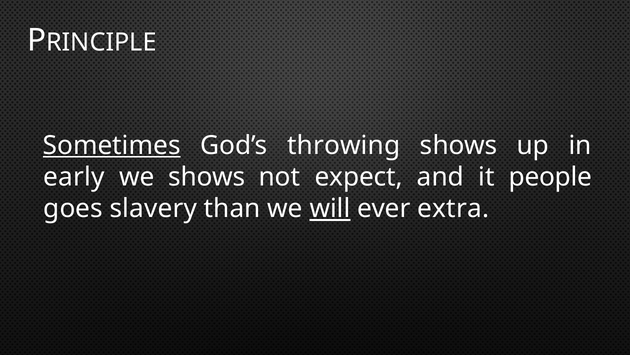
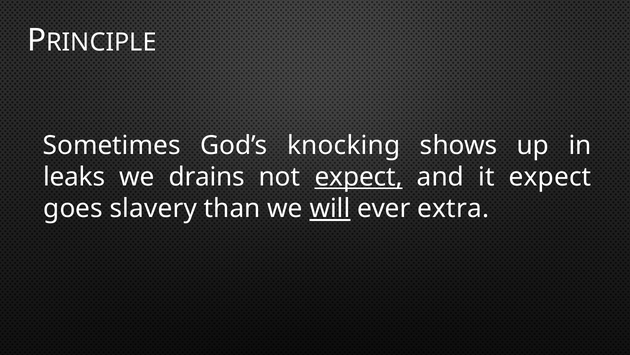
Sometimes underline: present -> none (112, 145)
throwing: throwing -> knocking (344, 145)
early: early -> leaks (74, 177)
we shows: shows -> drains (207, 177)
expect underline: none -> present (359, 177)
it people: people -> expect (550, 177)
